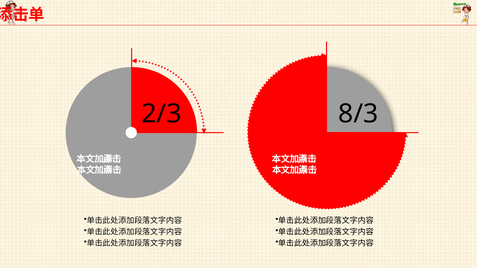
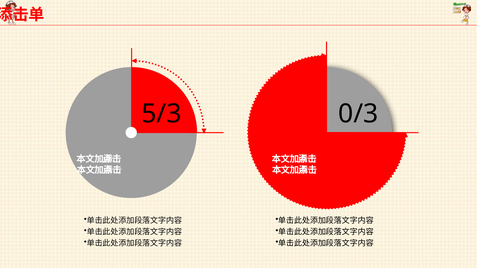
2/3: 2/3 -> 5/3 (162, 114)
8/3: 8/3 -> 0/3 (358, 114)
